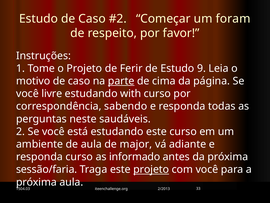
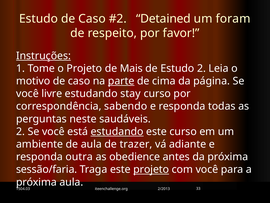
Começar: Começar -> Detained (163, 19)
Instruções underline: none -> present (44, 56)
Ferir: Ferir -> Mais (131, 68)
Estudo 9: 9 -> 2 (201, 68)
with: with -> stay (131, 93)
estudando underline: none -> present (117, 131)
major: major -> trazer (136, 144)
responda curso: curso -> outra (79, 156)
informado: informado -> obedience (135, 156)
